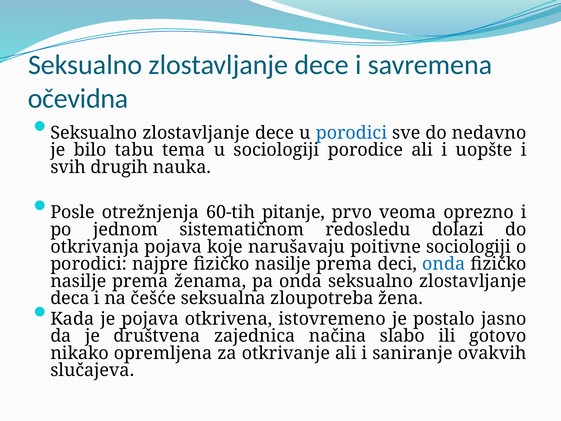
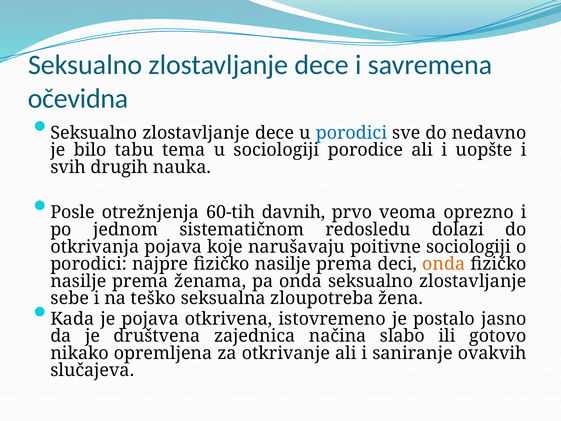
pitanje: pitanje -> davnih (294, 212)
onda colour: blue -> orange (444, 264)
deca: deca -> sebe (70, 298)
češće: češće -> teško (153, 298)
